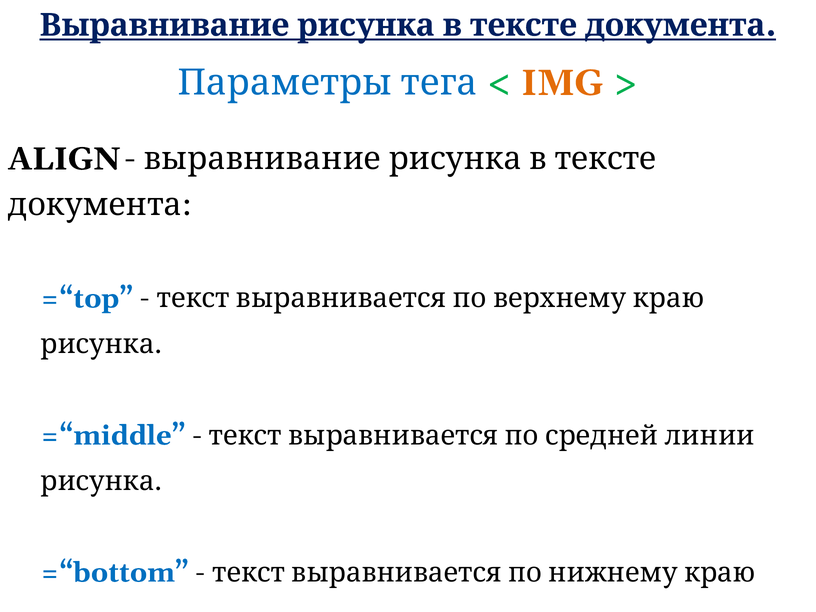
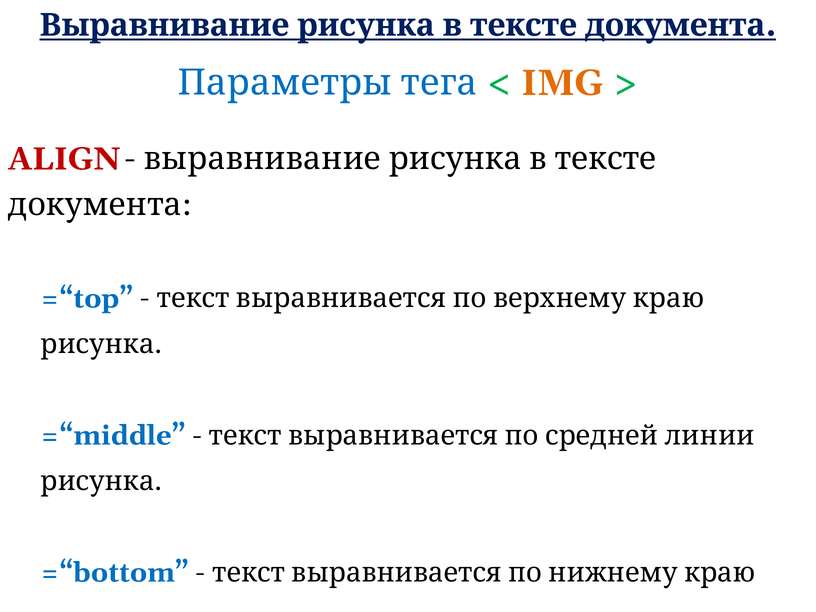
ALIGN colour: black -> red (64, 159)
